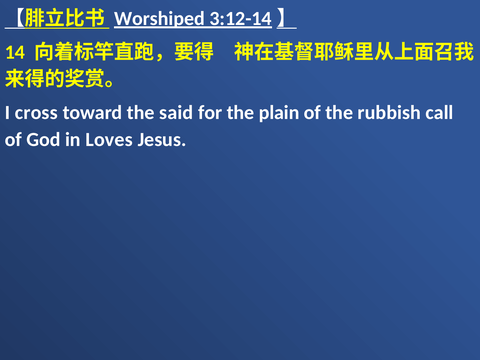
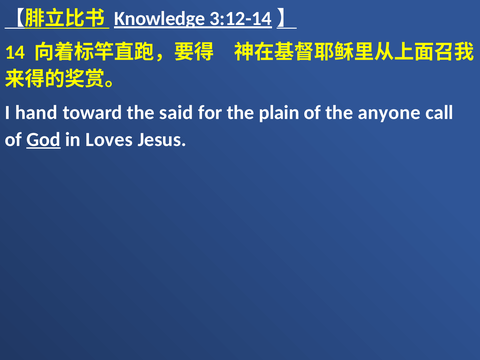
Worshiped: Worshiped -> Knowledge (160, 19)
cross: cross -> hand (36, 113)
rubbish: rubbish -> anyone (389, 113)
God underline: none -> present (43, 139)
